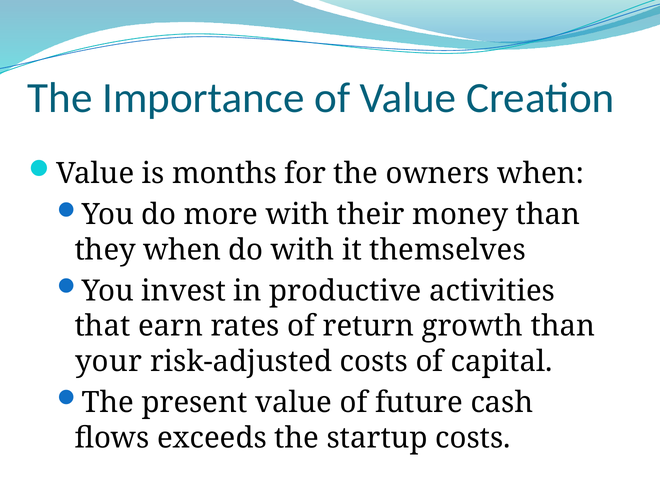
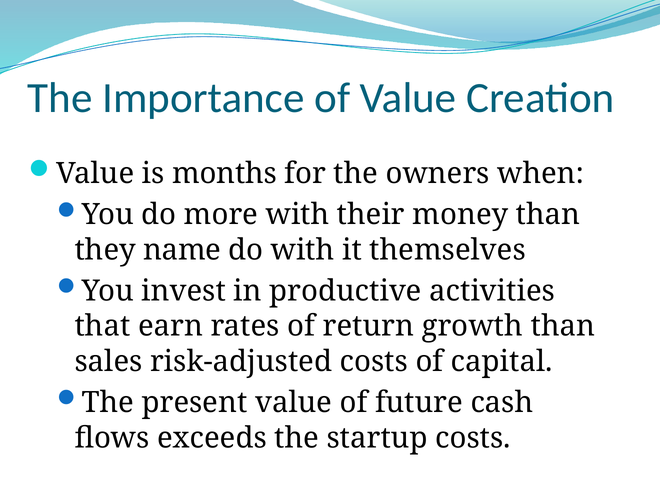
they when: when -> name (182, 250)
your: your -> sales (109, 362)
